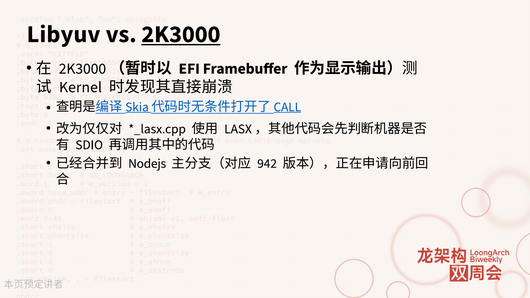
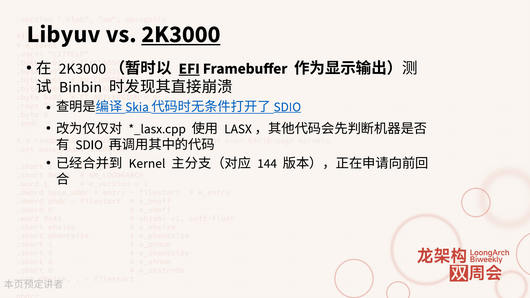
EFI underline: none -> present (189, 69)
Kernel: Kernel -> Binbin (81, 87)
CALL: CALL -> SDIO (287, 107)
Nodejs: Nodejs -> Kernel (147, 164)
942: 942 -> 144 (267, 164)
